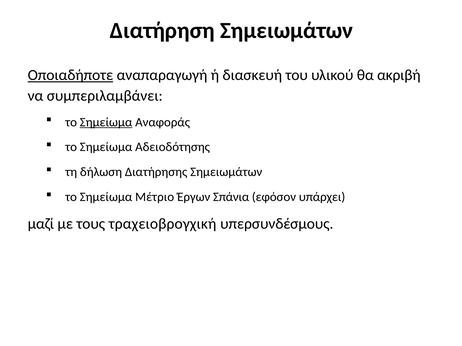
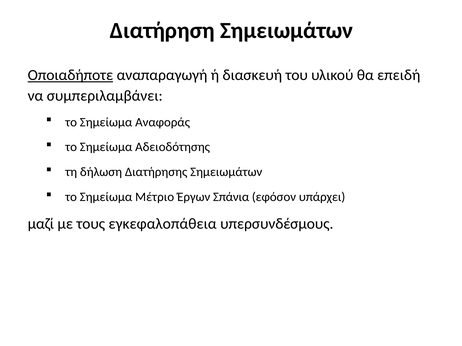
ακριβή: ακριβή -> επειδή (399, 75)
Σημείωμα underline: present -> none (106, 122)
τραχειοβρογχική: τραχειοβρογχική -> εγκεφαλοπάθεια (163, 224)
